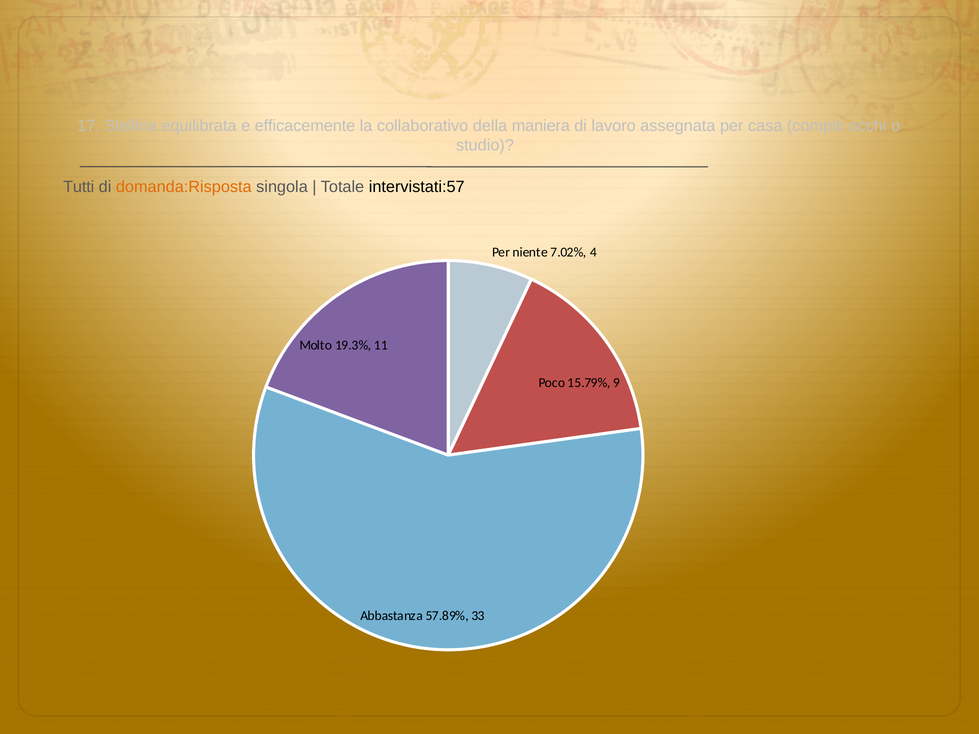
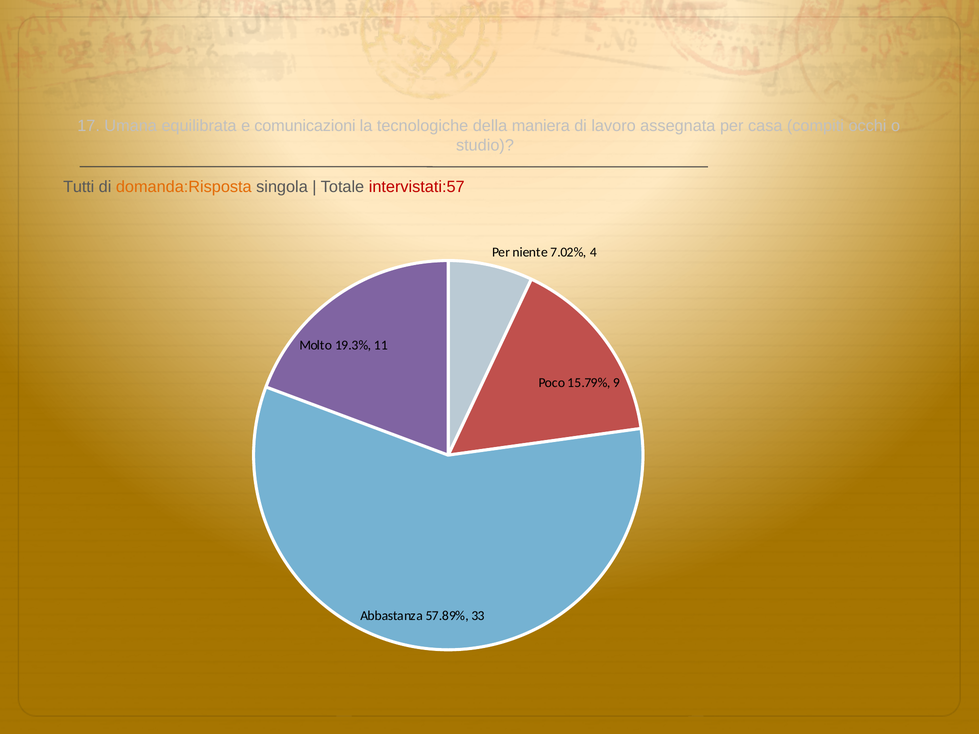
Stellina: Stellina -> Umana (131, 126)
efficacemente: efficacemente -> comunicazioni (305, 126)
collaborativo: collaborativo -> tecnologiche (423, 126)
intervistati:57 colour: black -> red (417, 187)
